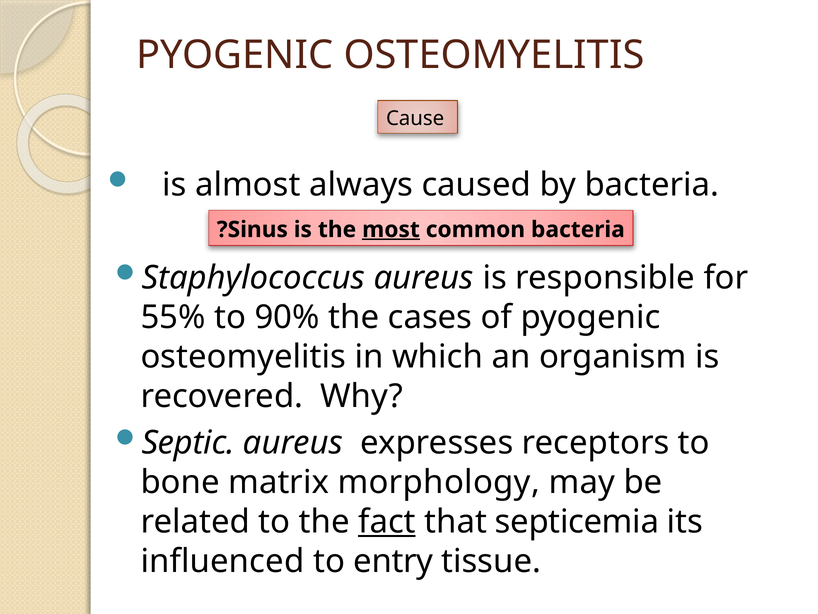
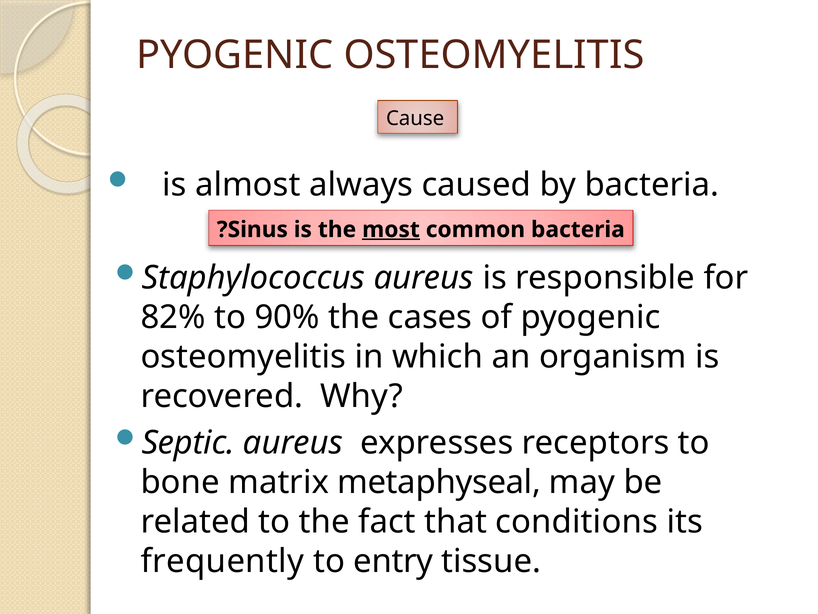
55%: 55% -> 82% (173, 317)
morphology: morphology -> metaphyseal (439, 482)
fact underline: present -> none (387, 522)
septicemia: septicemia -> conditions (577, 522)
influenced: influenced -> frequently (222, 561)
